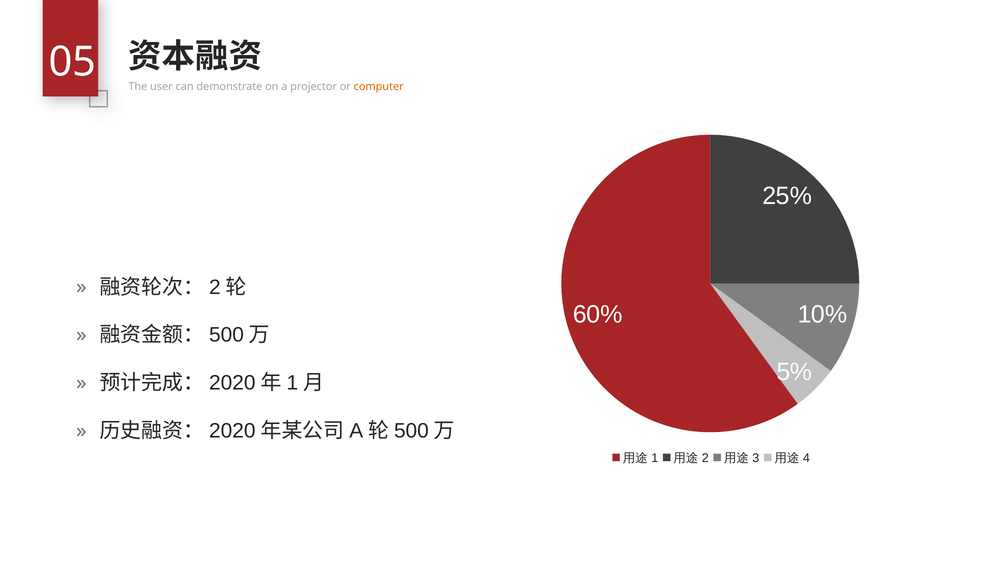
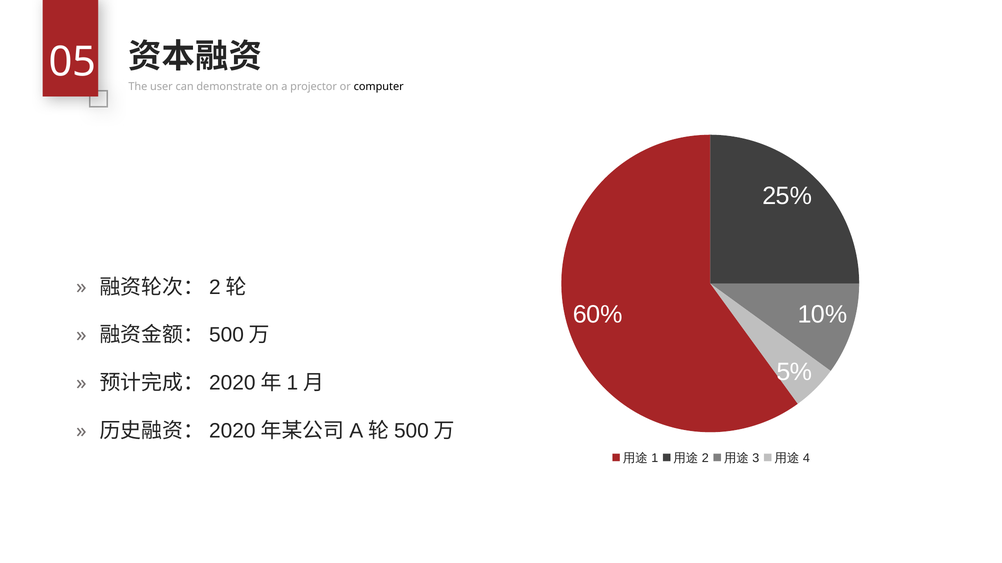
computer colour: orange -> black (379, 87)
